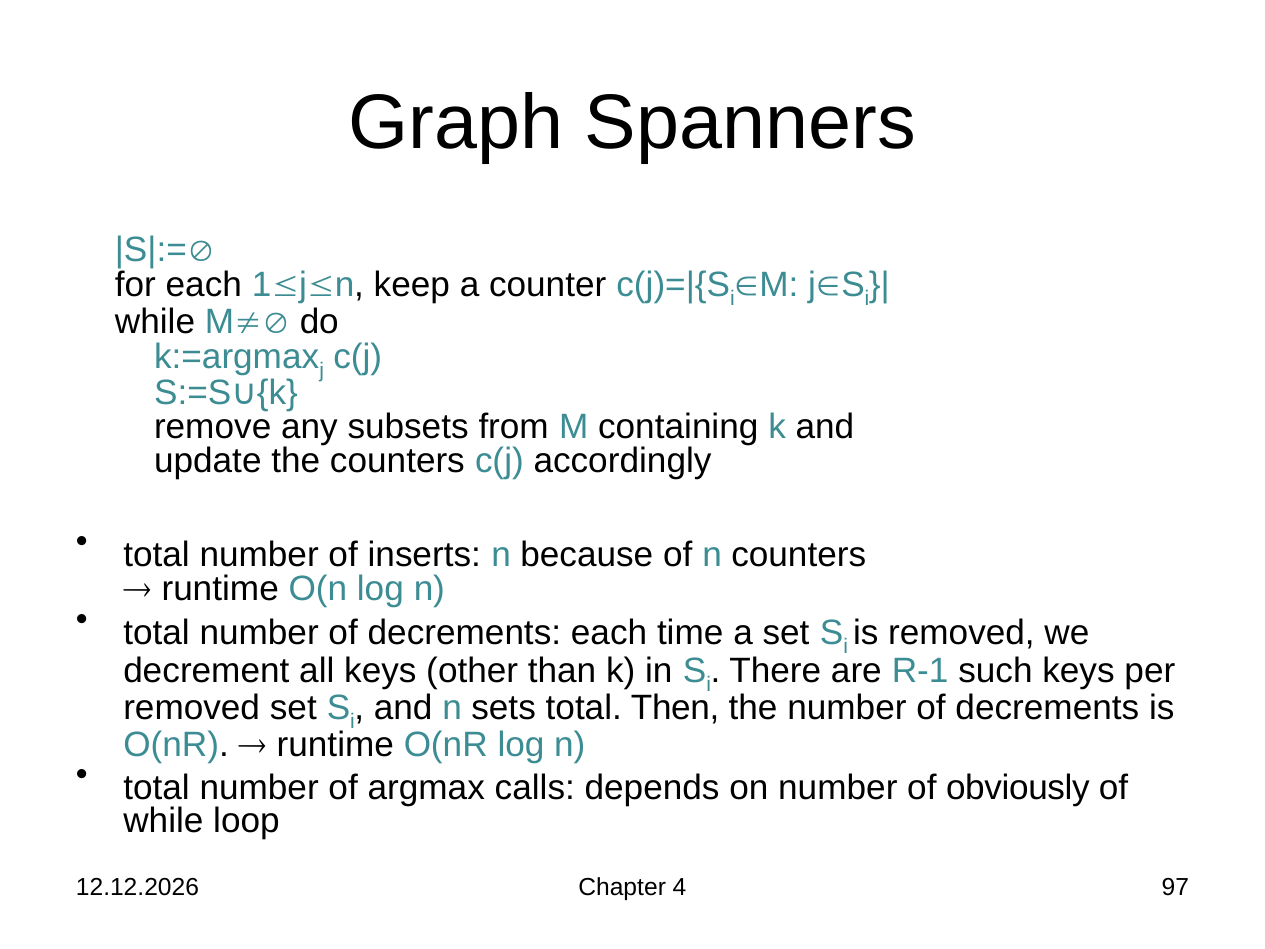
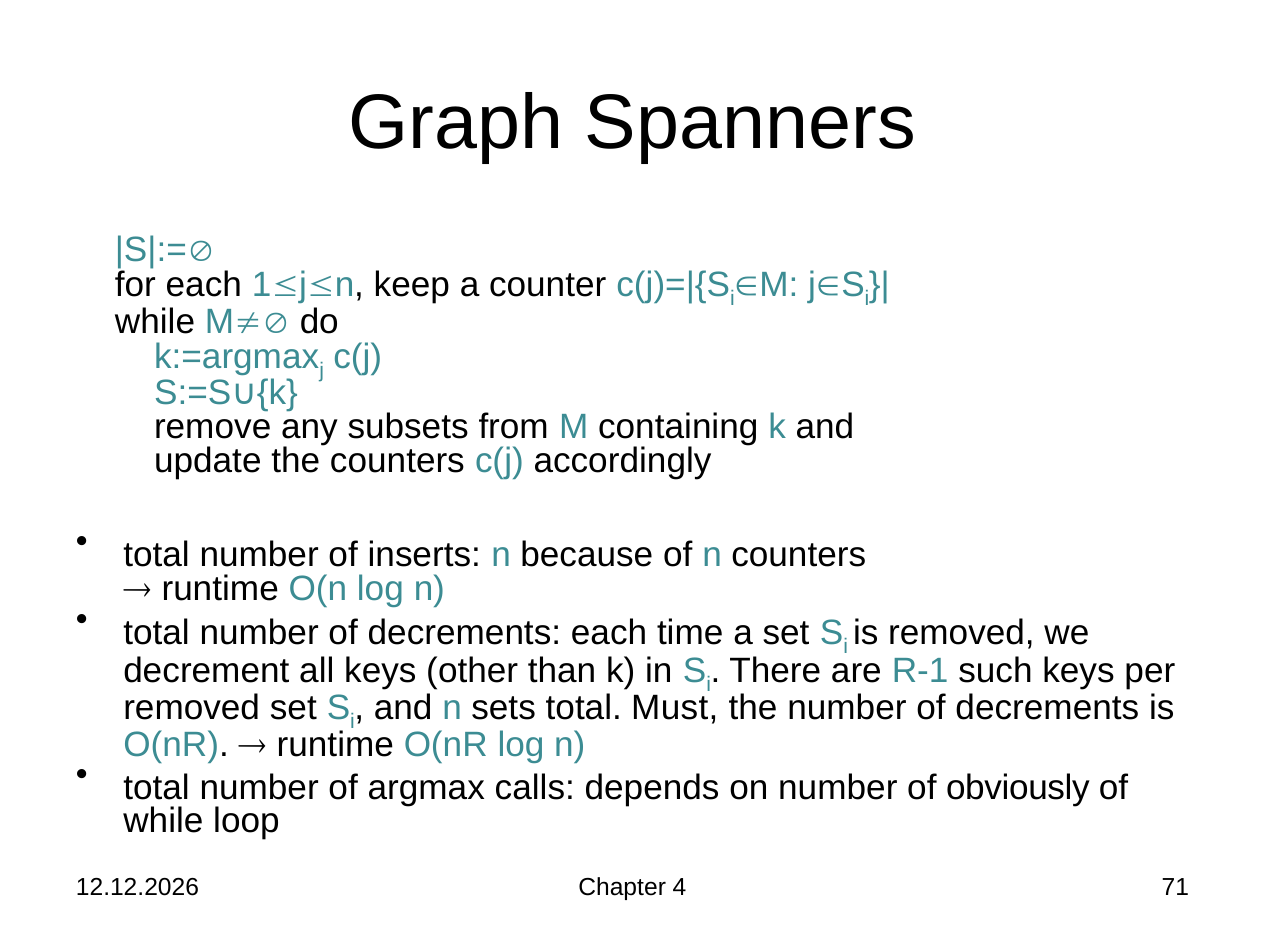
Then: Then -> Must (675, 708)
97: 97 -> 71 (1175, 887)
